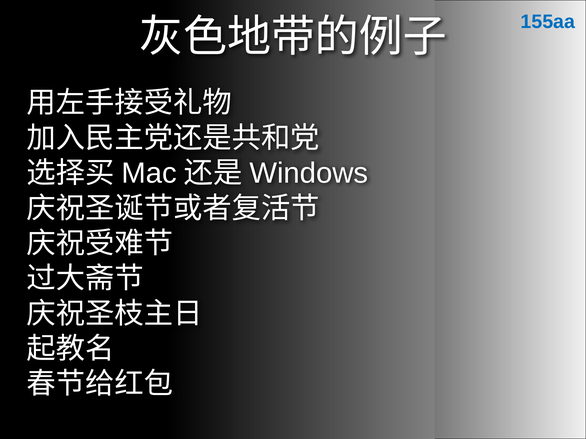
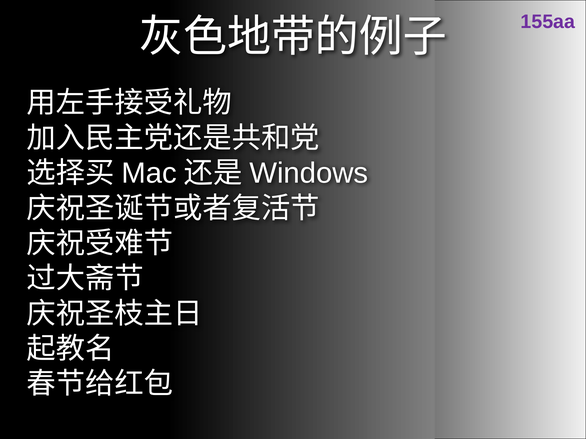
155aa colour: blue -> purple (548, 22)
